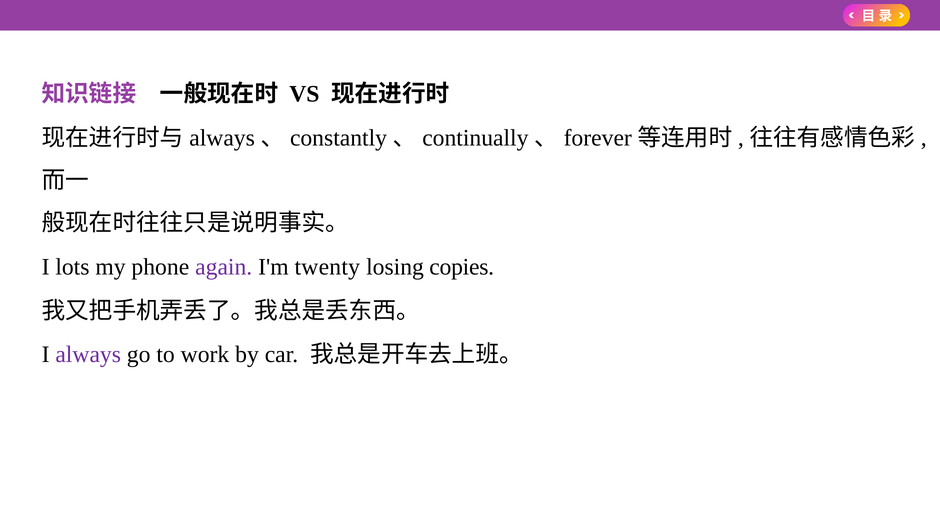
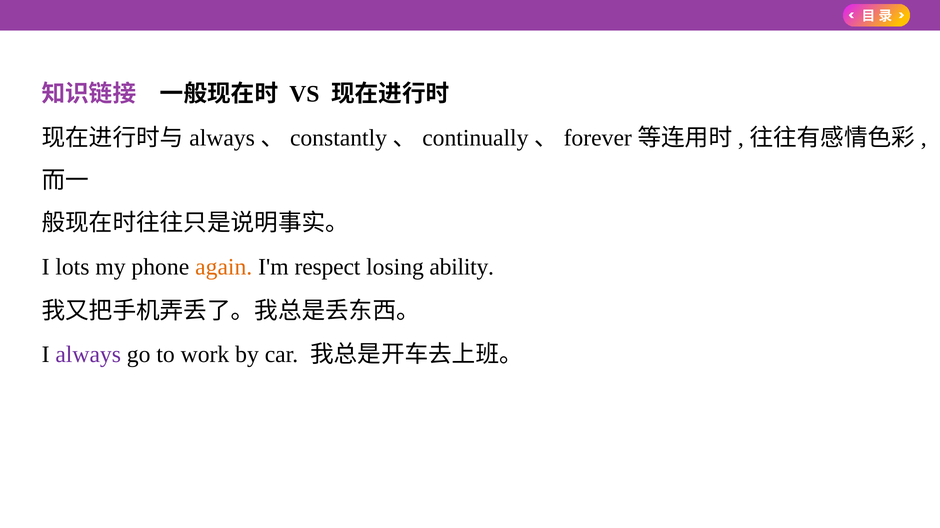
again colour: purple -> orange (224, 267)
twenty: twenty -> respect (327, 267)
copies: copies -> ability (462, 267)
